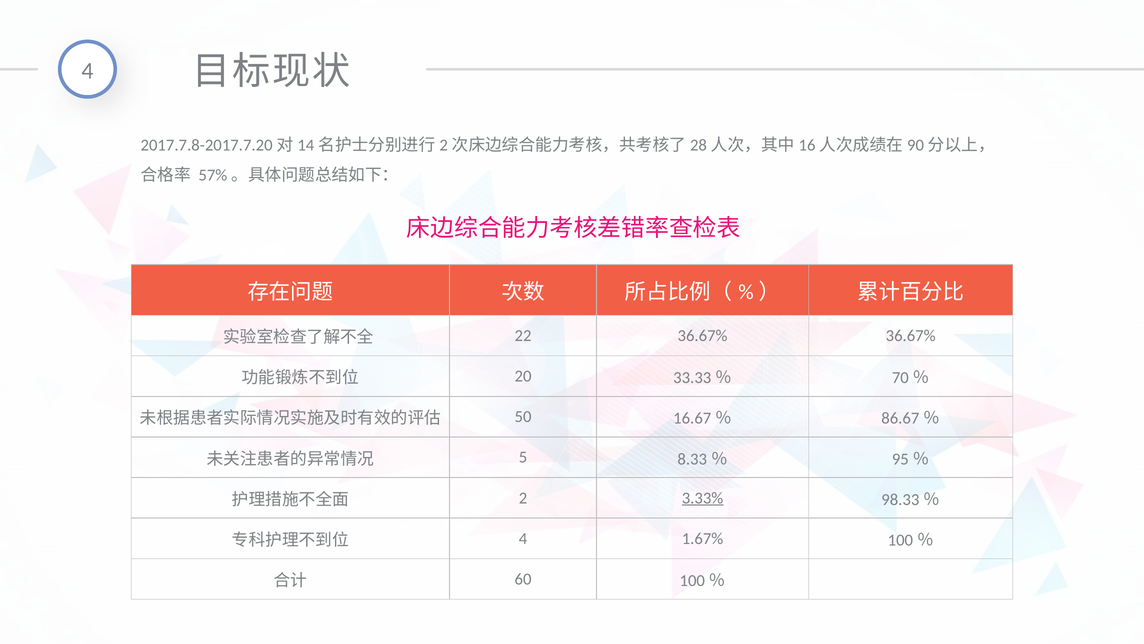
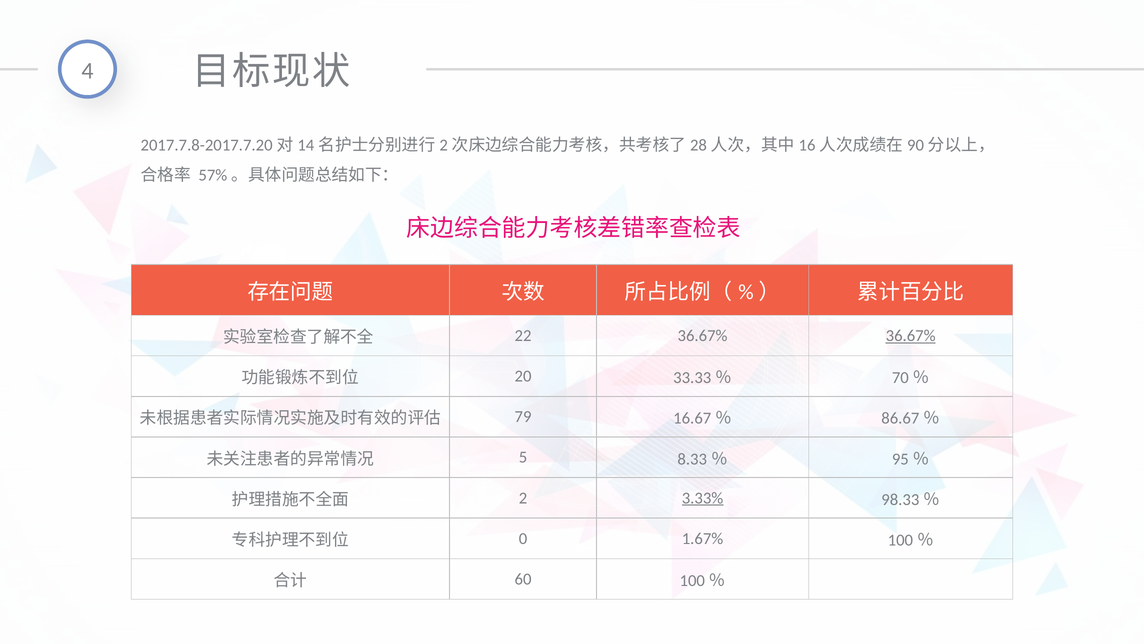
36.67% underline: none -> present (911, 335)
50: 50 -> 79 (523, 417)
4: 4 -> 0 (523, 538)
